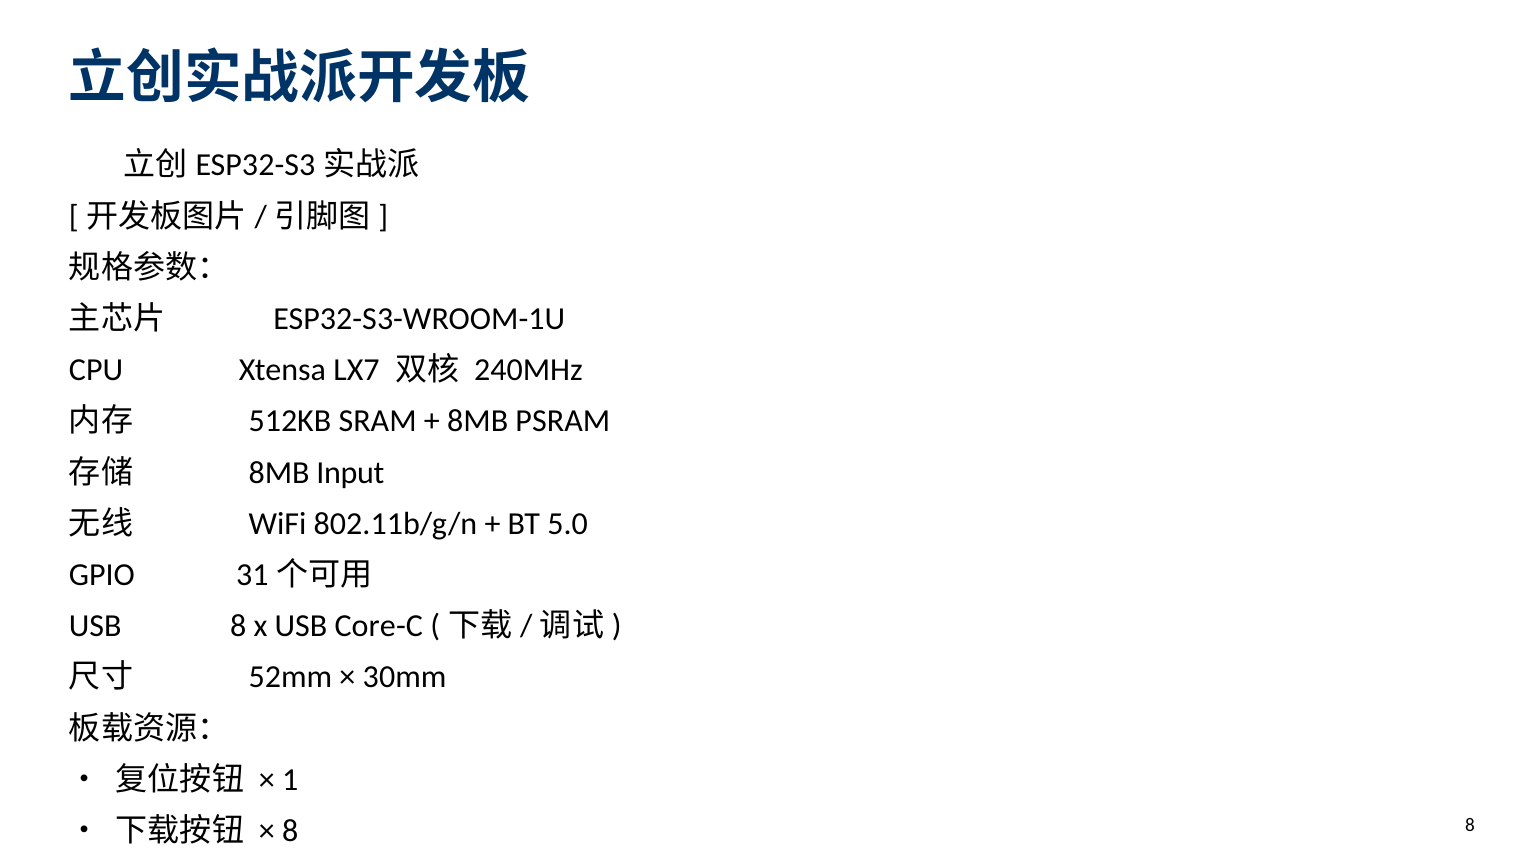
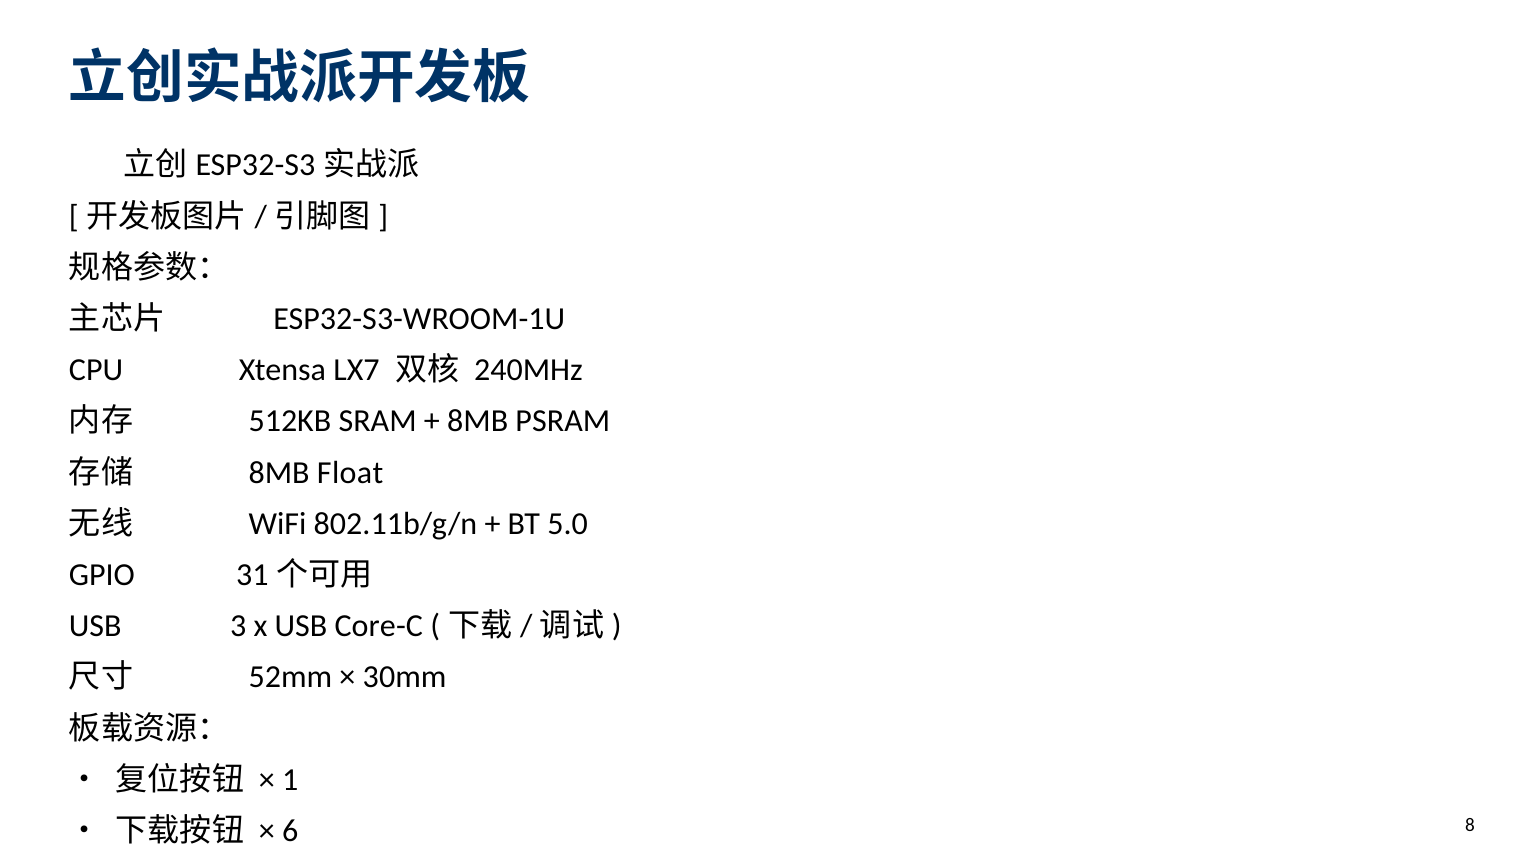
Input: Input -> Float (350, 473)
USB 8: 8 -> 3 (238, 627)
8: 8 -> 6 (290, 832)
